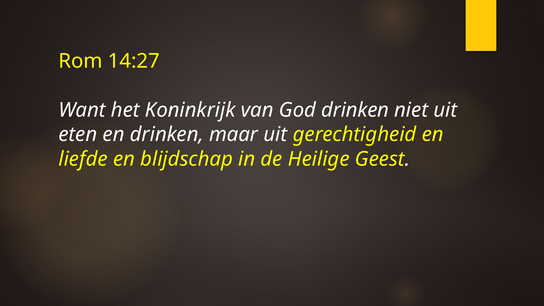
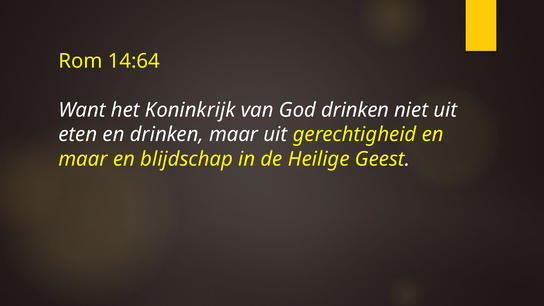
14:27: 14:27 -> 14:64 (134, 61)
liefde: liefde -> maar (83, 159)
